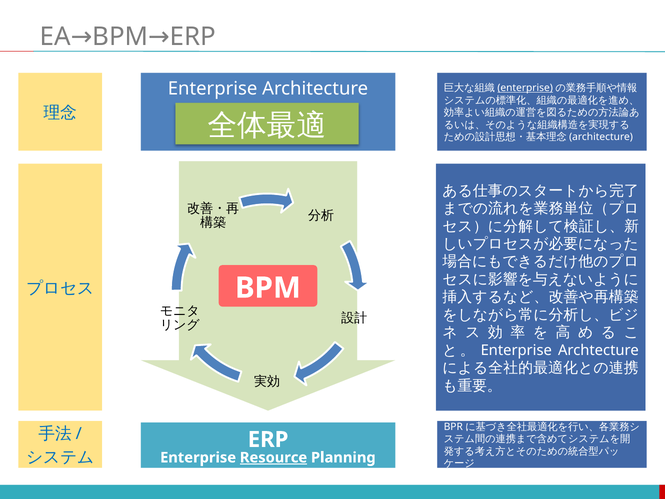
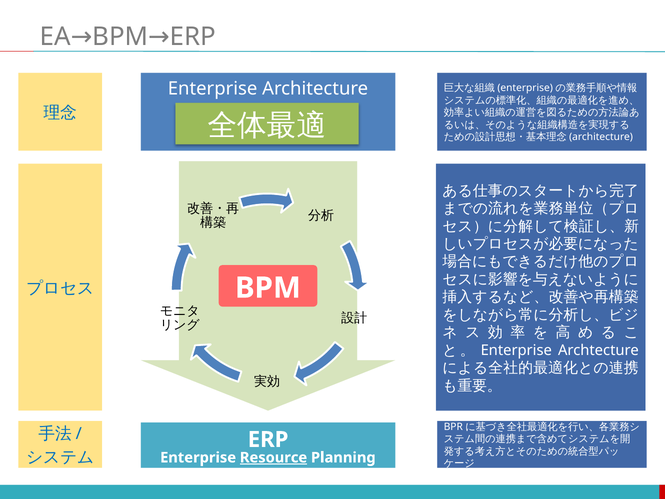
enterprise underline: present -> none (525, 88)
